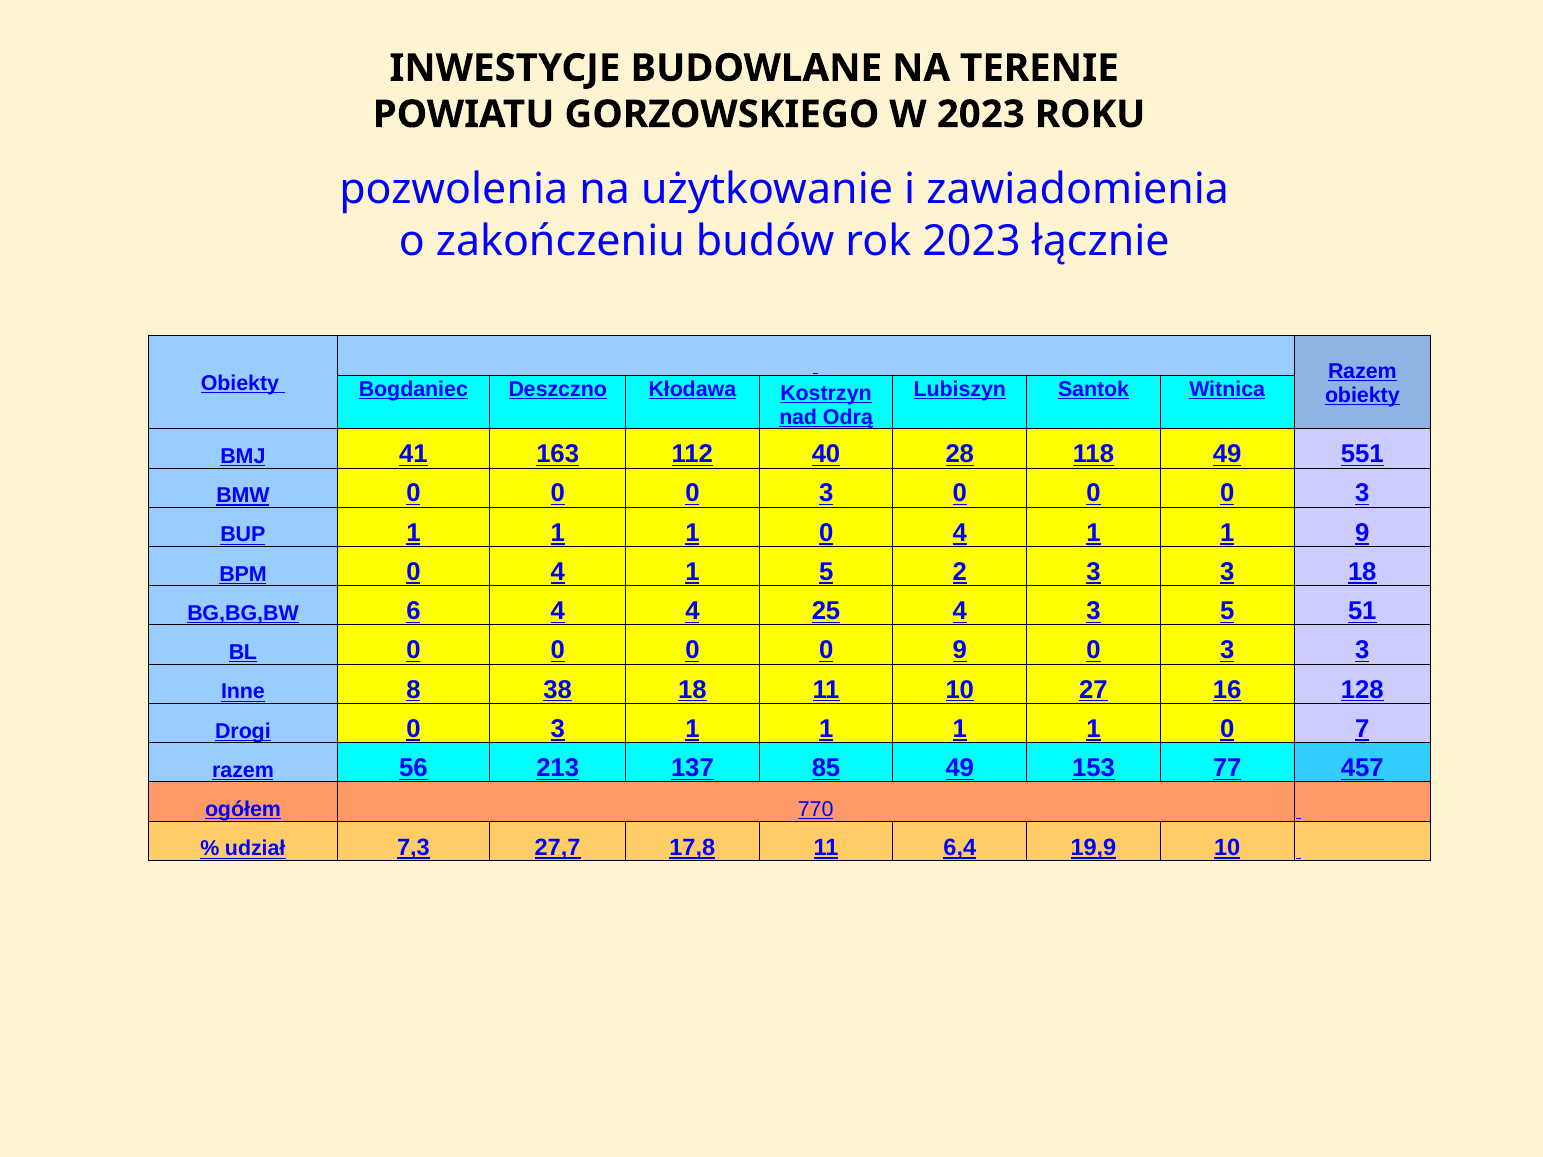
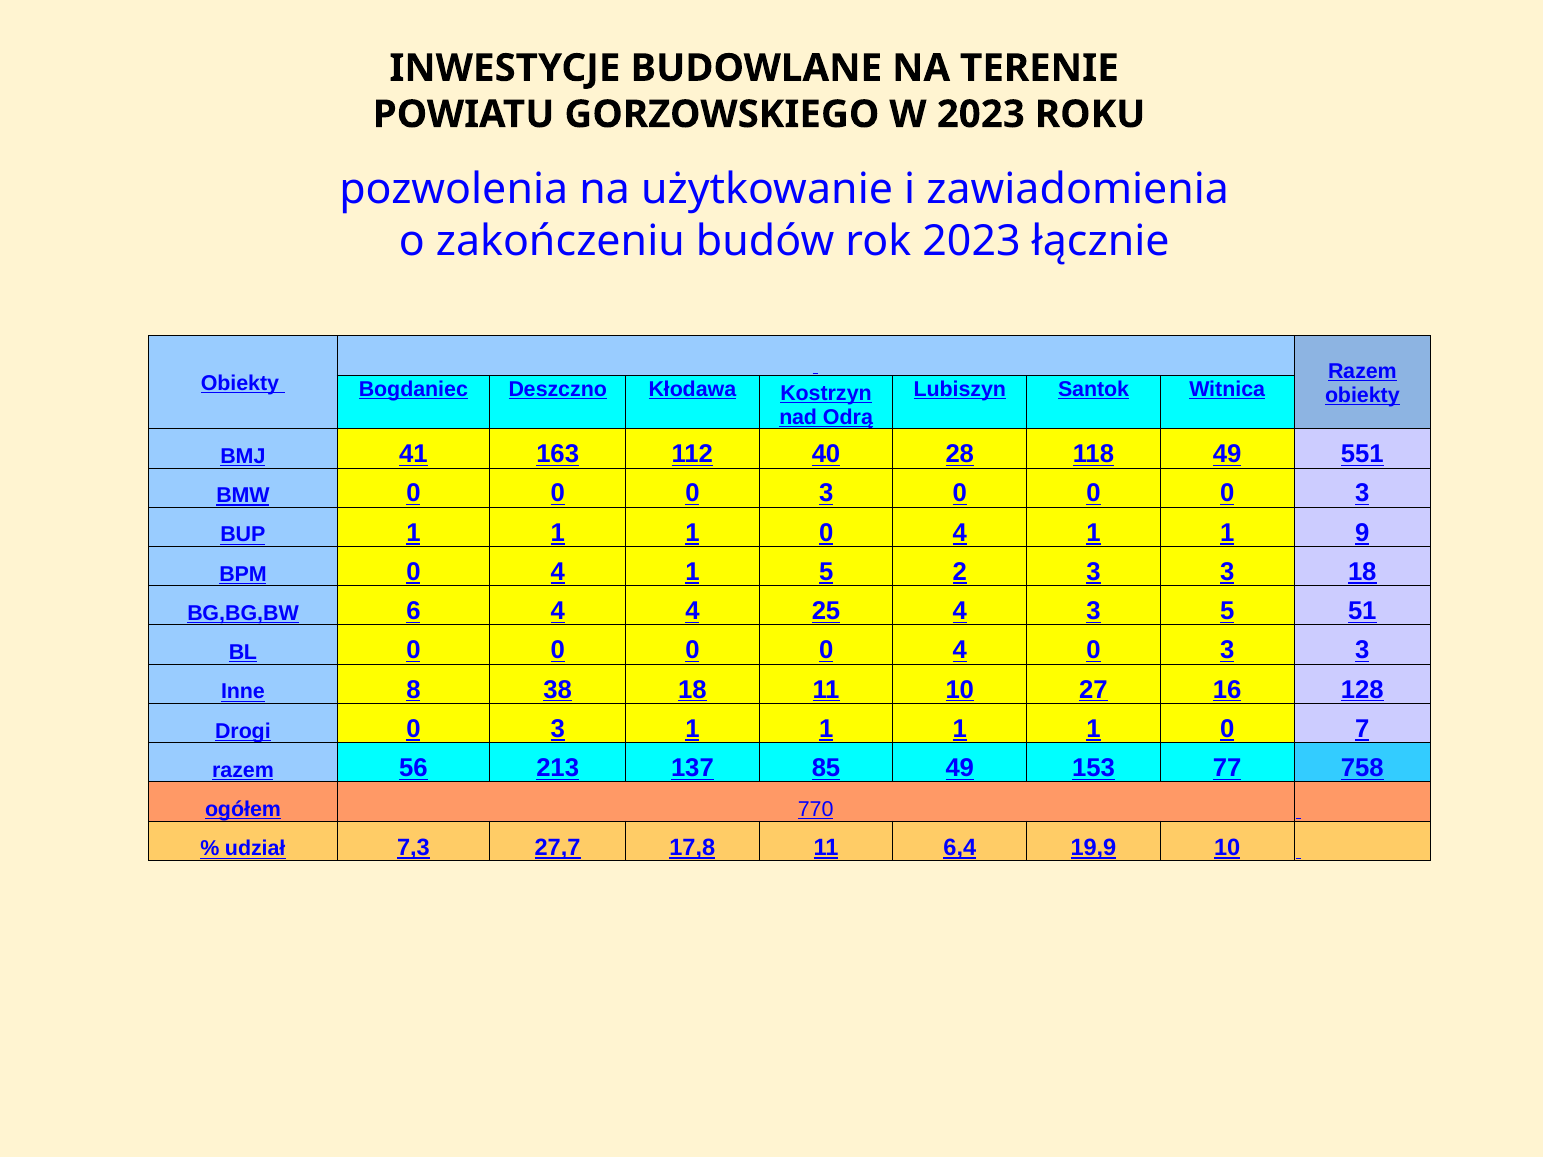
0 0 9: 9 -> 4 (960, 650)
457: 457 -> 758 (1362, 768)
